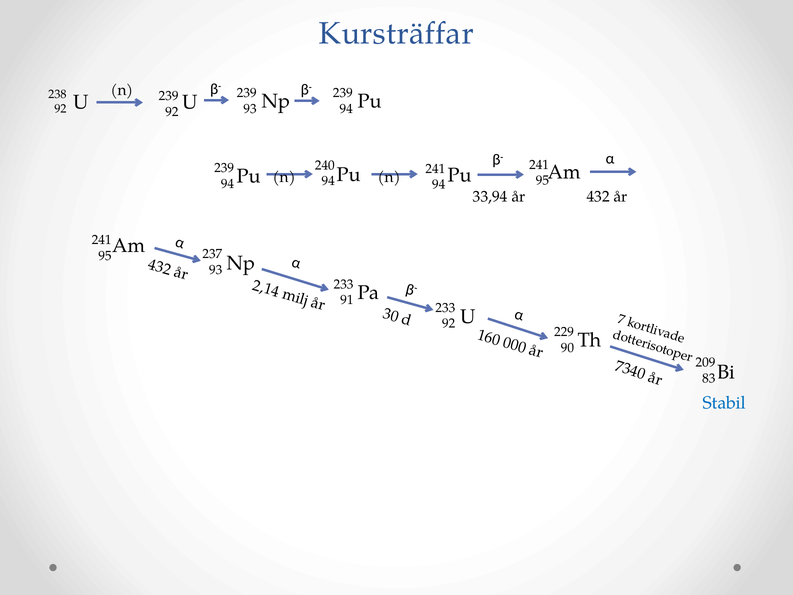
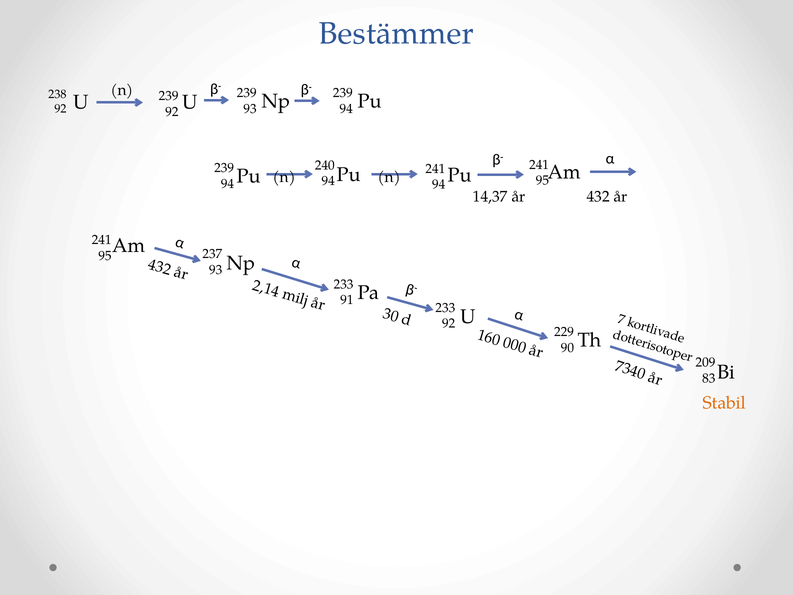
Kursträffar: Kursträffar -> Bestämmer (396, 33)
33,94: 33,94 -> 14,37 (490, 197)
Stabil colour: blue -> orange (724, 403)
